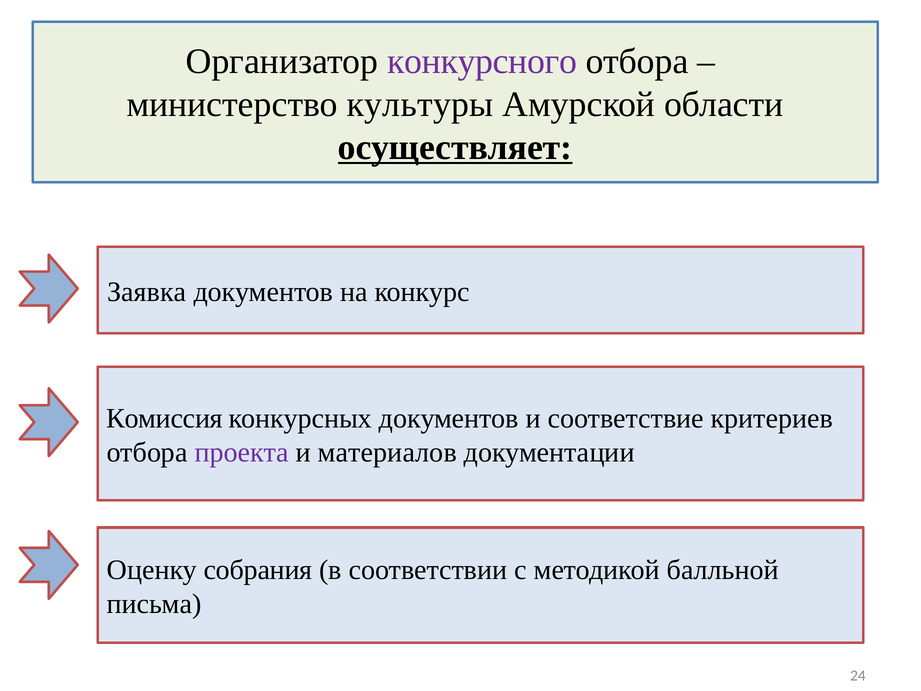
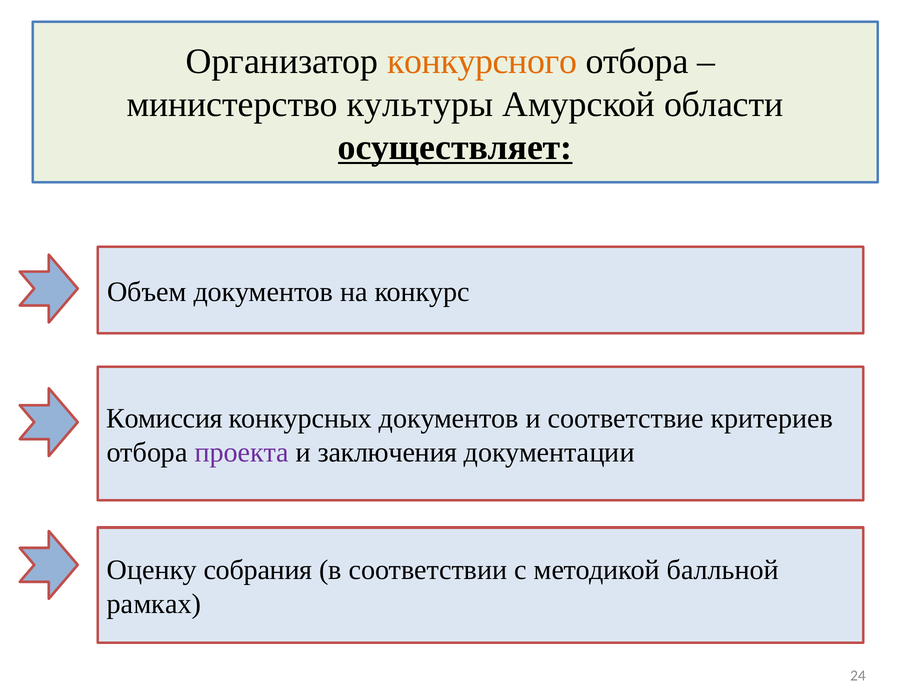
конкурсного colour: purple -> orange (482, 61)
Заявка: Заявка -> Объем (147, 292)
материалов: материалов -> заключения (388, 452)
письма: письма -> рамках (154, 604)
